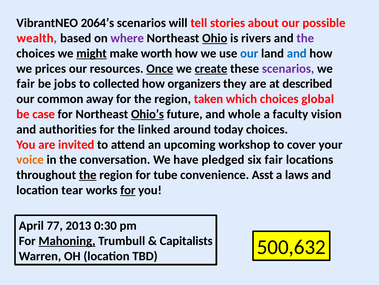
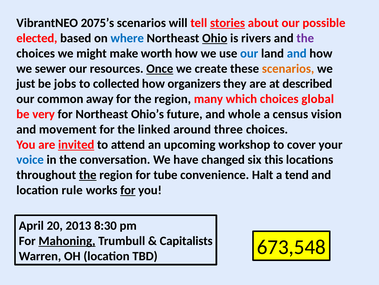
2064’s: 2064’s -> 2075’s (97, 23)
stories underline: none -> present (228, 23)
wealth: wealth -> elected (37, 38)
where colour: purple -> blue (127, 38)
might underline: present -> none (92, 53)
prices: prices -> sewer (50, 68)
create underline: present -> none (211, 68)
scenarios colour: purple -> orange (288, 68)
fair: fair -> just (26, 84)
taken: taken -> many (208, 99)
case: case -> very (44, 114)
Ohio’s underline: present -> none (147, 114)
faculty: faculty -> census (290, 114)
authorities: authorities -> movement (68, 129)
today: today -> three (228, 129)
invited underline: none -> present (76, 144)
voice colour: orange -> blue (30, 159)
pledged: pledged -> changed (223, 159)
six fair: fair -> this (274, 159)
Asst: Asst -> Halt (263, 175)
laws: laws -> tend (297, 175)
tear: tear -> rule (72, 190)
77: 77 -> 20 (55, 225)
0:30: 0:30 -> 8:30 (105, 225)
500,632: 500,632 -> 673,548 (291, 247)
